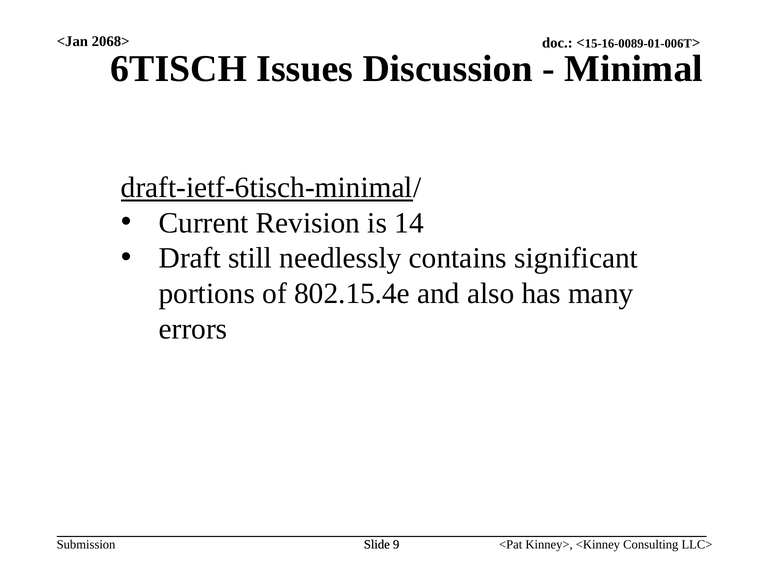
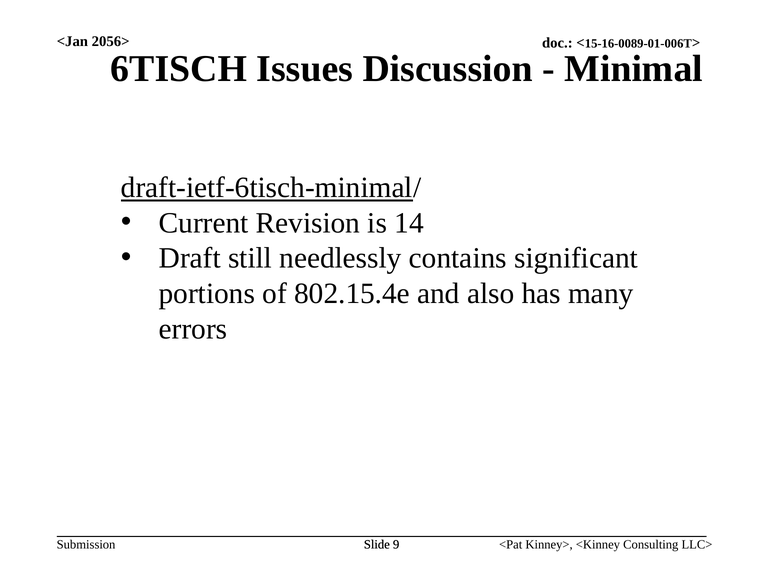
2068>: 2068> -> 2056> (111, 42)
